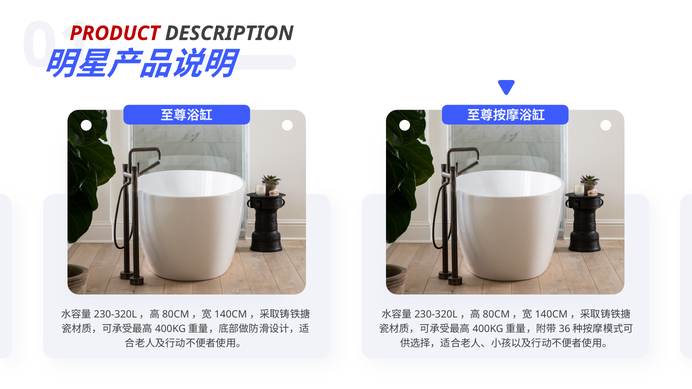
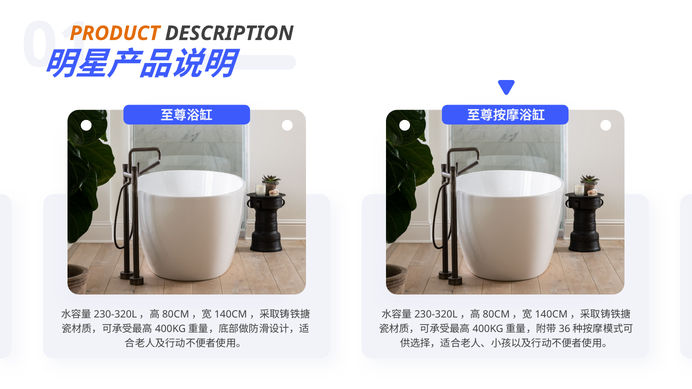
PRODUCT colour: red -> orange (115, 33)
